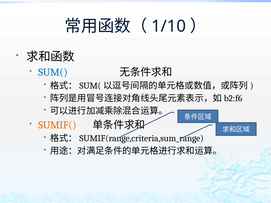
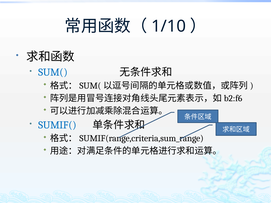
SUMIF( colour: orange -> blue (57, 125)
